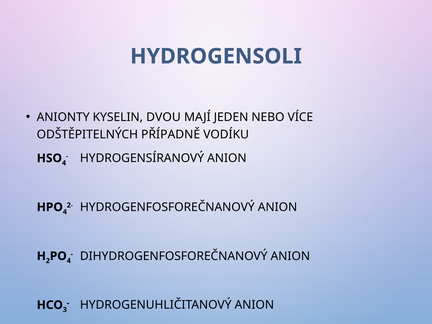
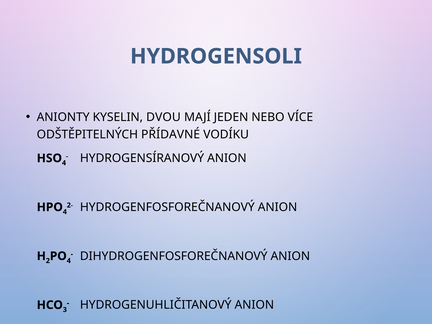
PŘÍPADNĚ: PŘÍPADNĚ -> PŘÍDAVNÉ (171, 135)
